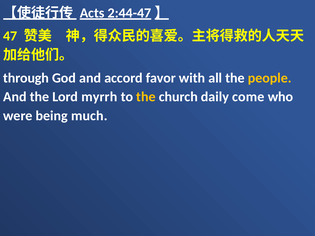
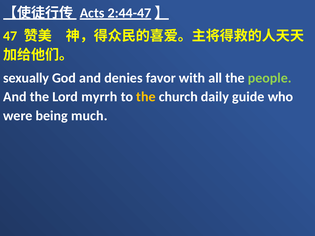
through: through -> sexually (26, 78)
accord: accord -> denies (123, 78)
people colour: yellow -> light green (270, 78)
come: come -> guide (248, 97)
